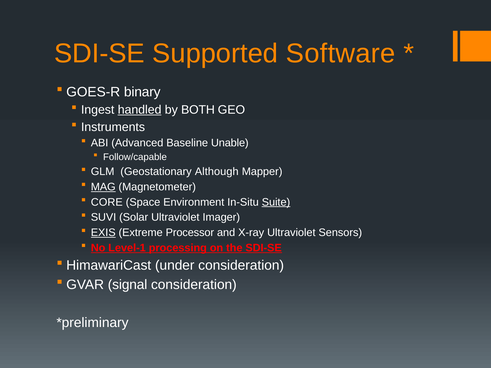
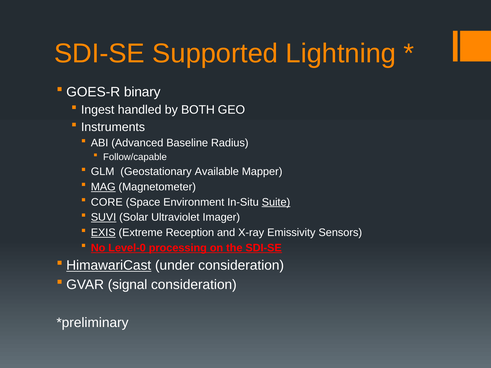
Software: Software -> Lightning (341, 54)
handled underline: present -> none (140, 110)
Unable: Unable -> Radius (230, 143)
Although: Although -> Available (217, 172)
SUVI underline: none -> present (104, 217)
Processor: Processor -> Reception (190, 233)
X-ray Ultraviolet: Ultraviolet -> Emissivity (291, 233)
Level-1: Level-1 -> Level-0 (127, 248)
HimawariCast underline: none -> present (109, 266)
